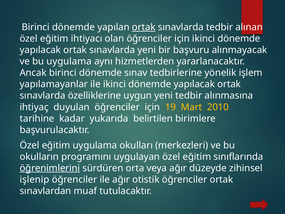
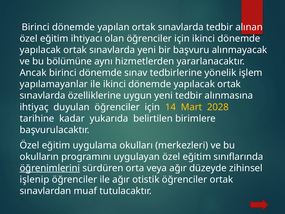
ortak underline: present -> none (144, 27)
bu uygulama: uygulama -> bölümüne (69, 61)
19: 19 -> 14 (170, 107)
2010: 2010 -> 2028 (218, 107)
